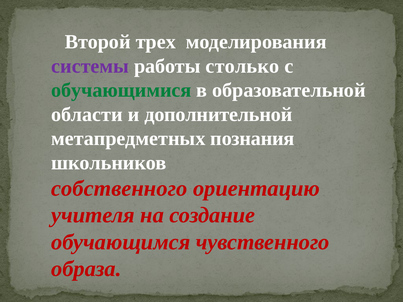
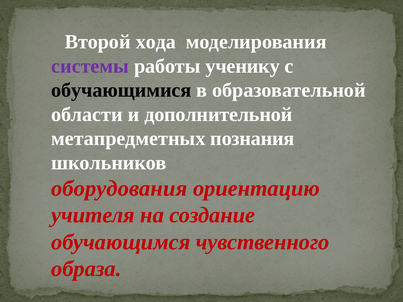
трех: трех -> хода (156, 42)
столько: столько -> ученику (243, 66)
обучающимися colour: green -> black (121, 90)
собственного: собственного -> оборудования (119, 189)
